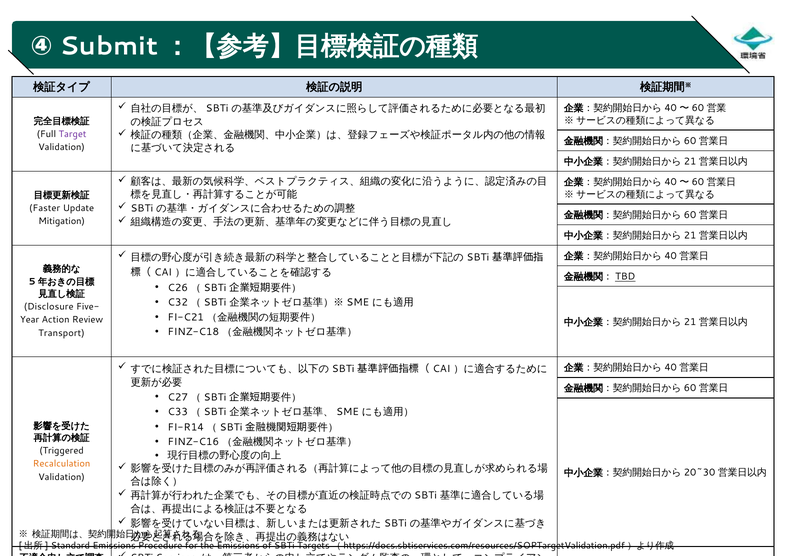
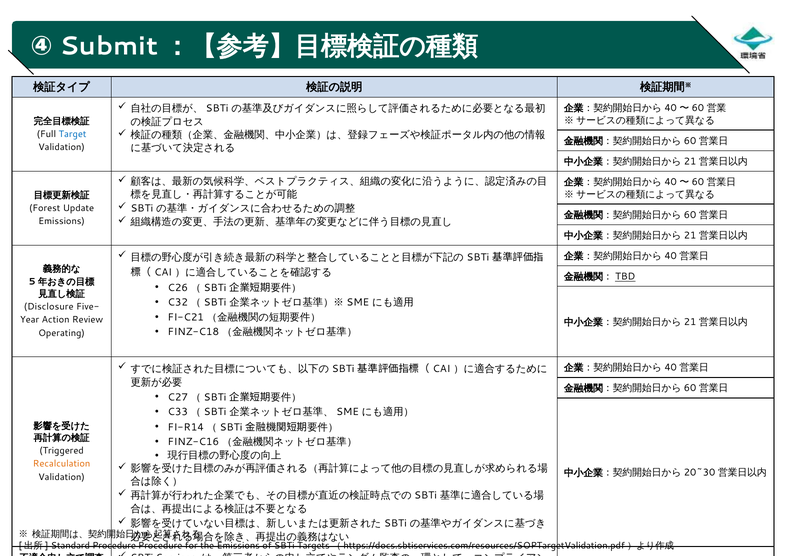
Target colour: purple -> blue (73, 134)
Faster: Faster -> Forest (45, 208)
Mitigation: Mitigation -> Emissions (62, 221)
Transport: Transport -> Operating (62, 333)
Standard Emissions: Emissions -> Procedure (114, 545)
